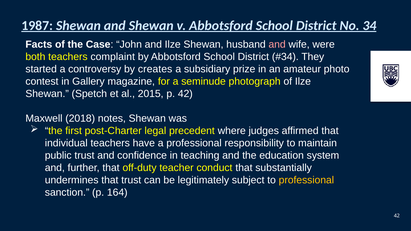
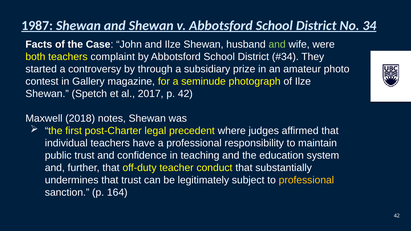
and colour: pink -> light green (277, 45)
creates: creates -> through (155, 69)
2015: 2015 -> 2017 (151, 94)
